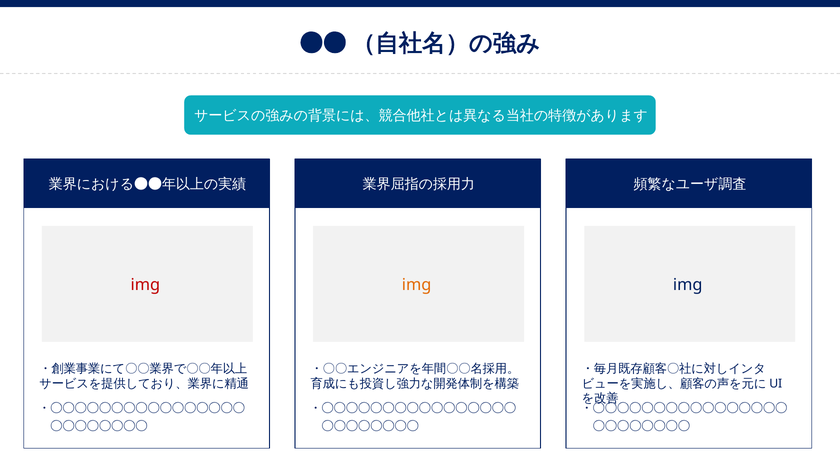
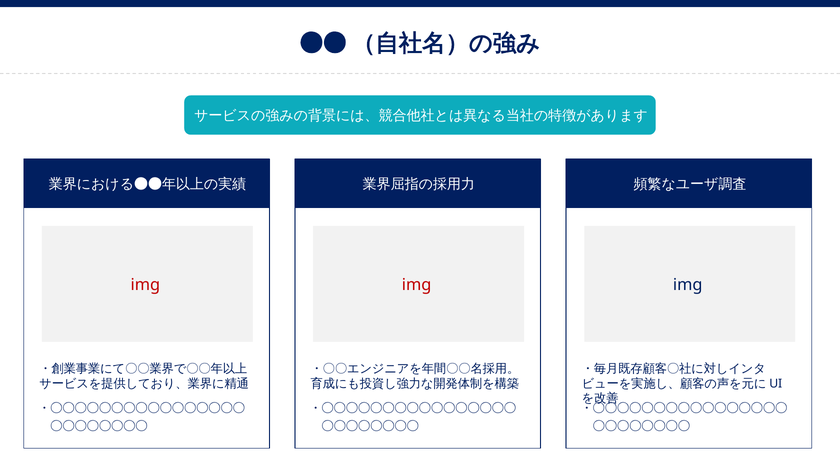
img colour: orange -> red (417, 285)
